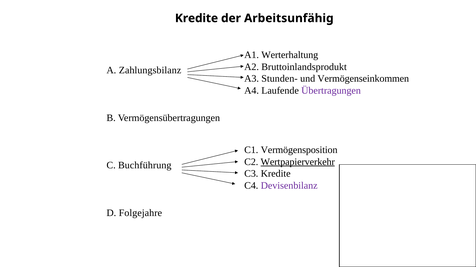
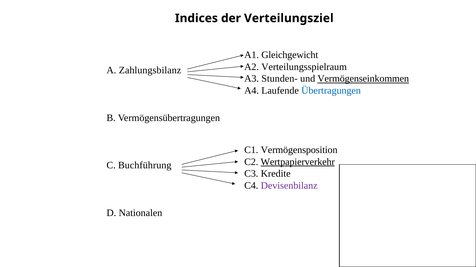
Kredite: Kredite -> Indices (196, 18)
Arbeitsunfähig: Arbeitsunfähig -> Verteilungsziel (289, 18)
Werterhaltung: Werterhaltung -> Gleichgewicht (290, 55)
Bruttoinlandsprodukt: Bruttoinlandsprodukt -> Verteilungsspielraum (304, 67)
Vermögenseinkommen underline: none -> present (363, 79)
Übertragungen colour: purple -> blue (331, 91)
Folgejahre: Folgejahre -> Nationalen (140, 213)
